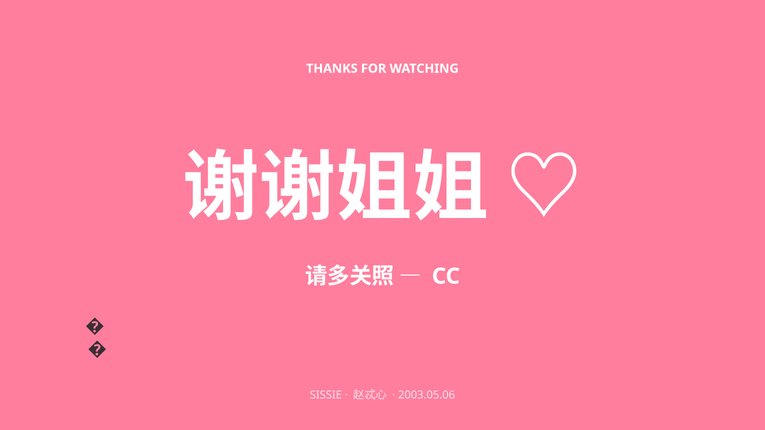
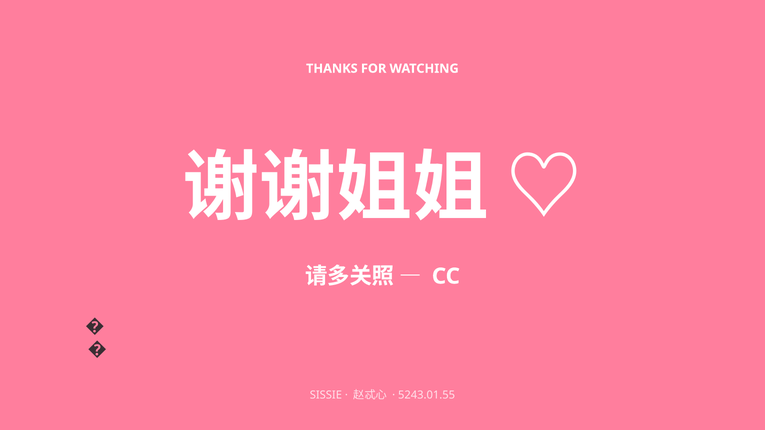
2003.05.06: 2003.05.06 -> 5243.01.55 (427, 395)
